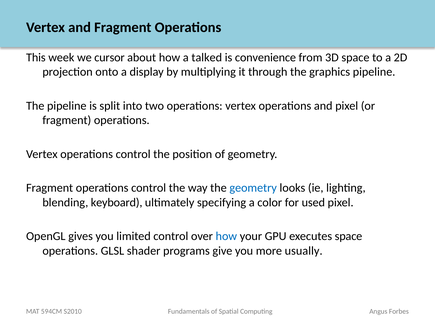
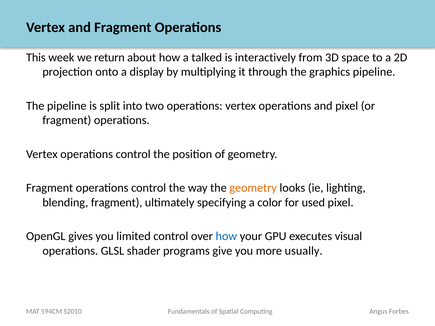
cursor: cursor -> return (109, 57)
convenience: convenience -> interactively (265, 57)
geometry colour: blue -> orange (253, 188)
blending keyboard: keyboard -> fragment (117, 203)
executes space: space -> visual (348, 236)
